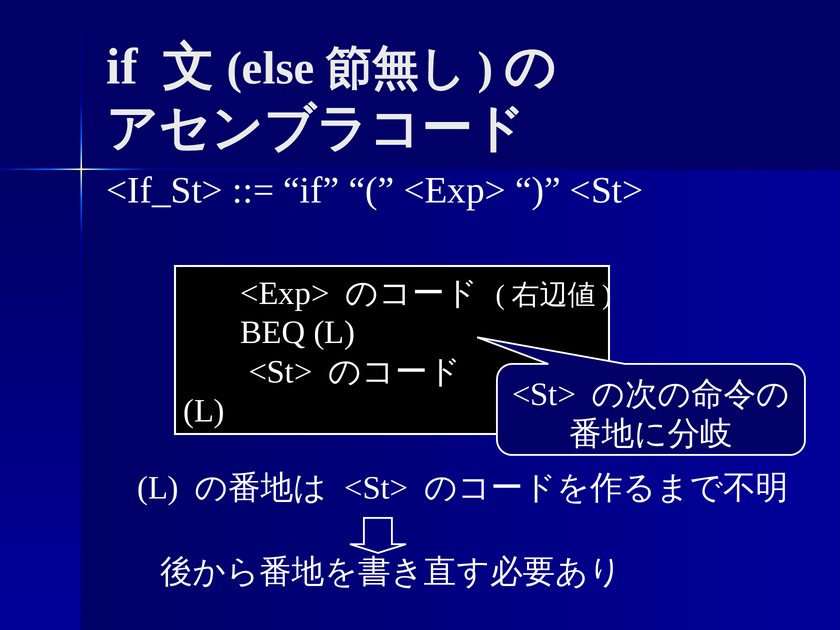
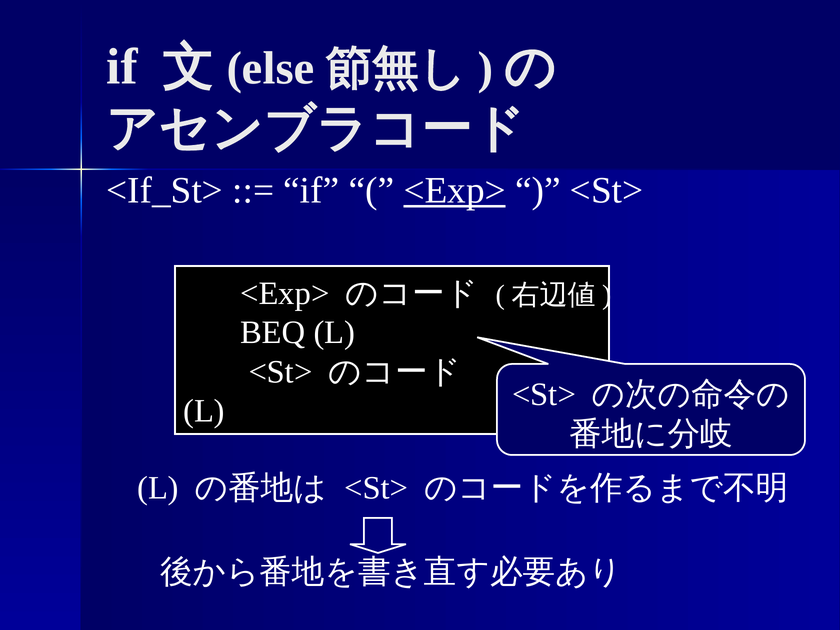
<Exp> underline: none -> present (455, 190)
